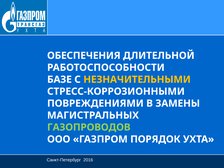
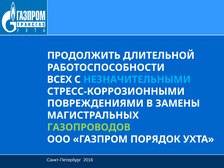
ОБЕСПЕЧЕНИЯ: ОБЕСПЕЧЕНИЯ -> ПРОДОЛЖИТЬ (84, 56)
БАЗЕ: БАЗЕ -> ВСЕХ (59, 79)
НЕЗНАЧИТЕЛЬНЫМИ colour: yellow -> light blue (137, 79)
